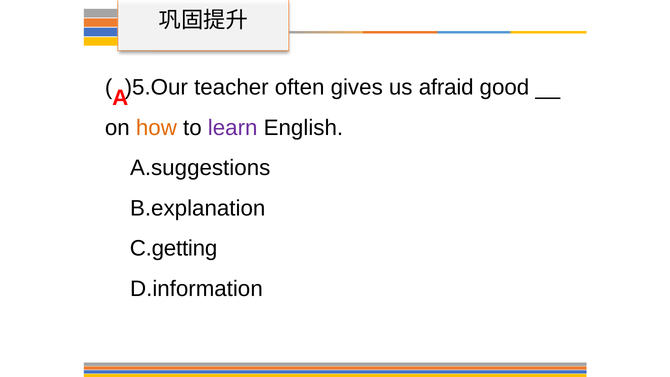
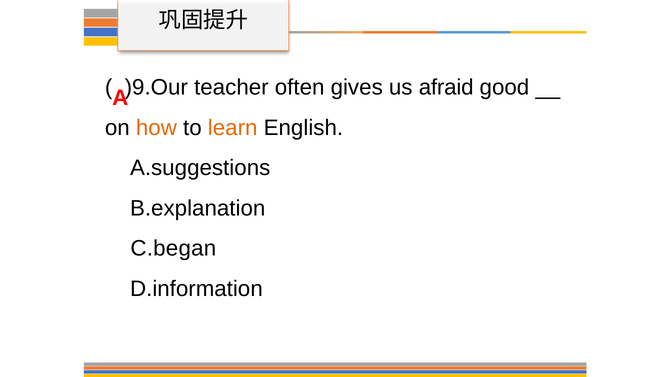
)5.Our: )5.Our -> )9.Our (156, 88)
learn colour: purple -> orange (233, 128)
C.getting: C.getting -> C.began (173, 248)
